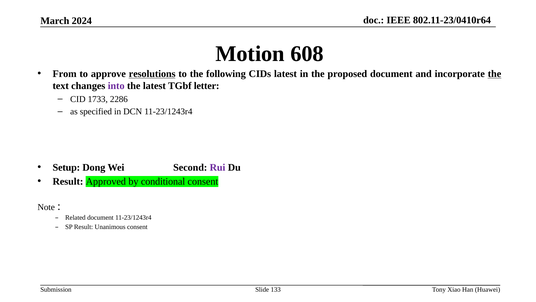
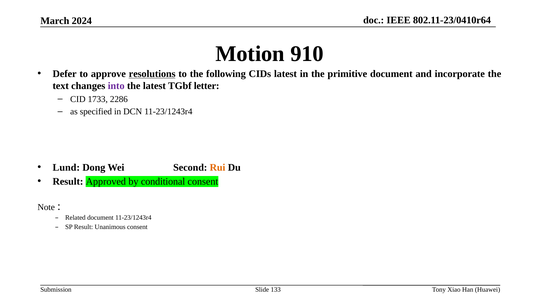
608: 608 -> 910 (307, 54)
From: From -> Defer (65, 74)
proposed: proposed -> primitive (347, 74)
the underline: present -> none (495, 74)
Setup: Setup -> Lund (66, 167)
Rui colour: purple -> orange (218, 167)
